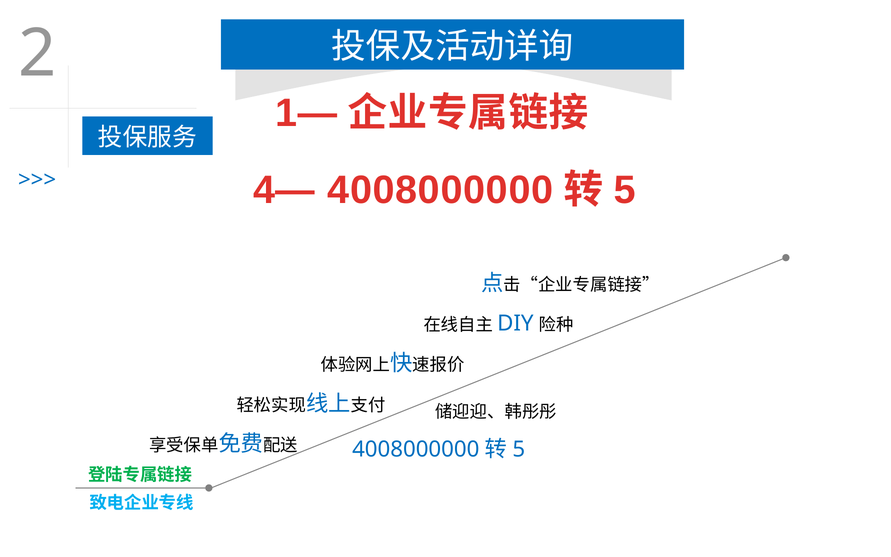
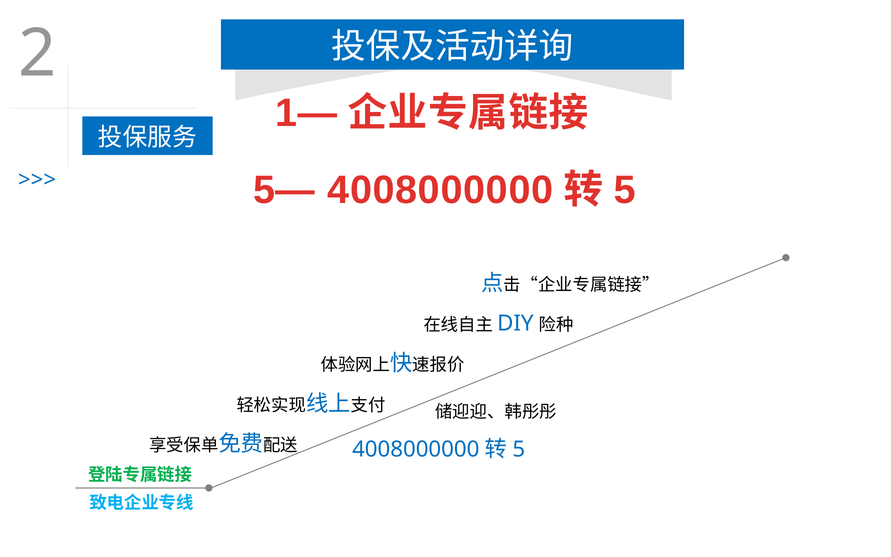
4—: 4— -> 5— (284, 190)
